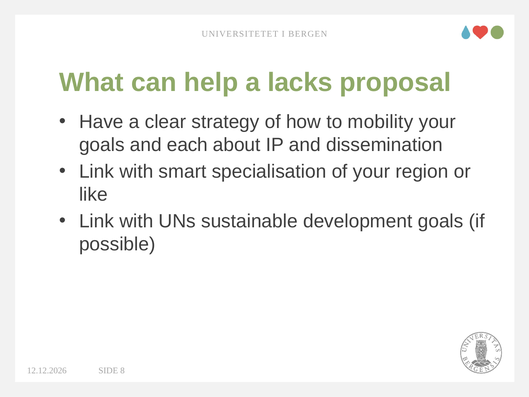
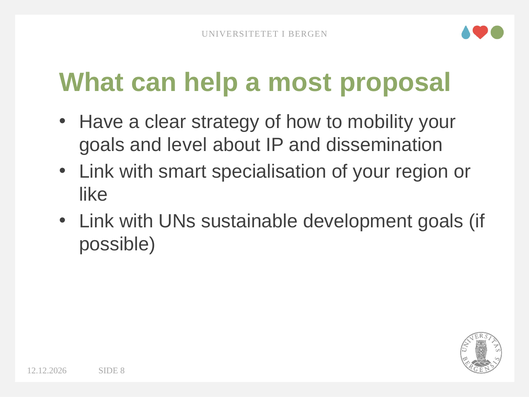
lacks: lacks -> most (300, 82)
each: each -> level (187, 145)
